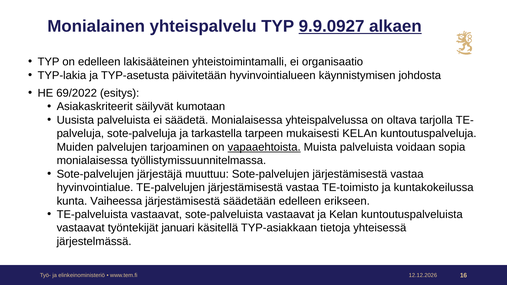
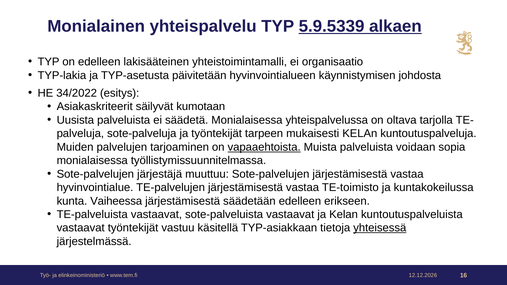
9.9.0927: 9.9.0927 -> 5.9.5339 (332, 26)
69/2022: 69/2022 -> 34/2022 (77, 93)
ja tarkastella: tarkastella -> työntekijät (217, 134)
januari: januari -> vastuu (178, 228)
yhteisessä underline: none -> present (380, 228)
